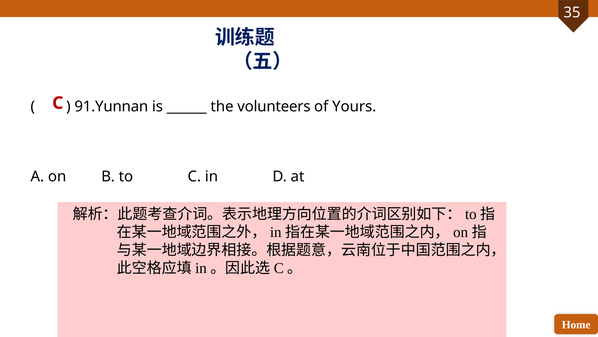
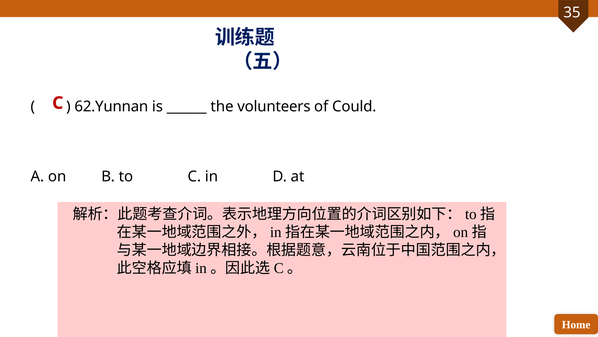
91.Yunnan: 91.Yunnan -> 62.Yunnan (111, 106)
Yours: Yours -> Could (354, 106)
